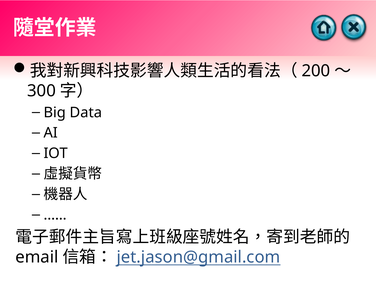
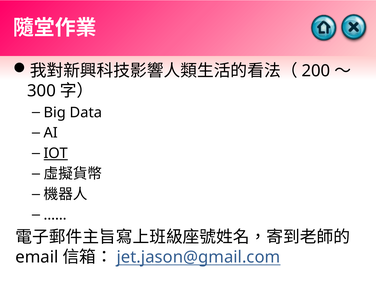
IOT underline: none -> present (56, 153)
